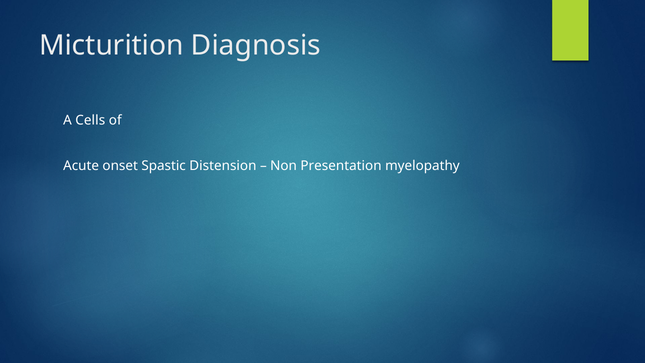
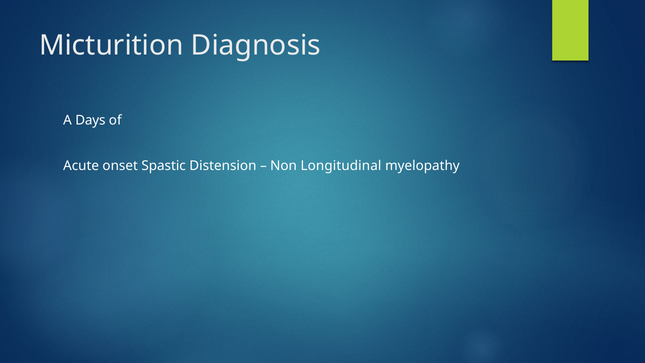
Cells: Cells -> Days (90, 120)
Presentation: Presentation -> Longitudinal (341, 166)
